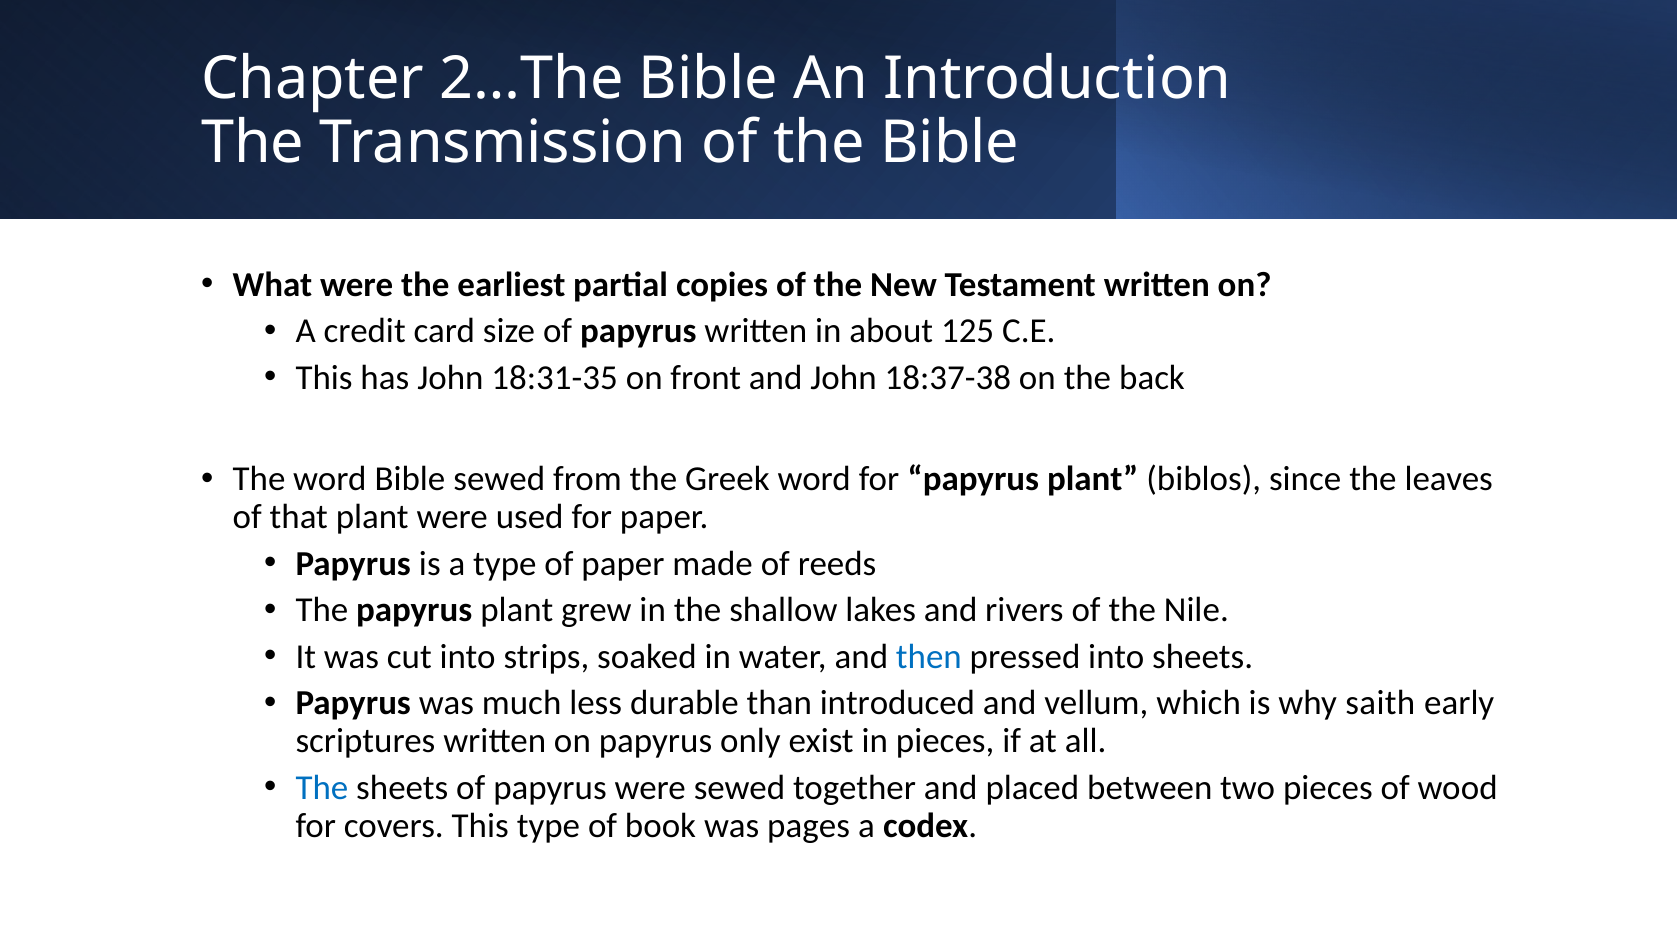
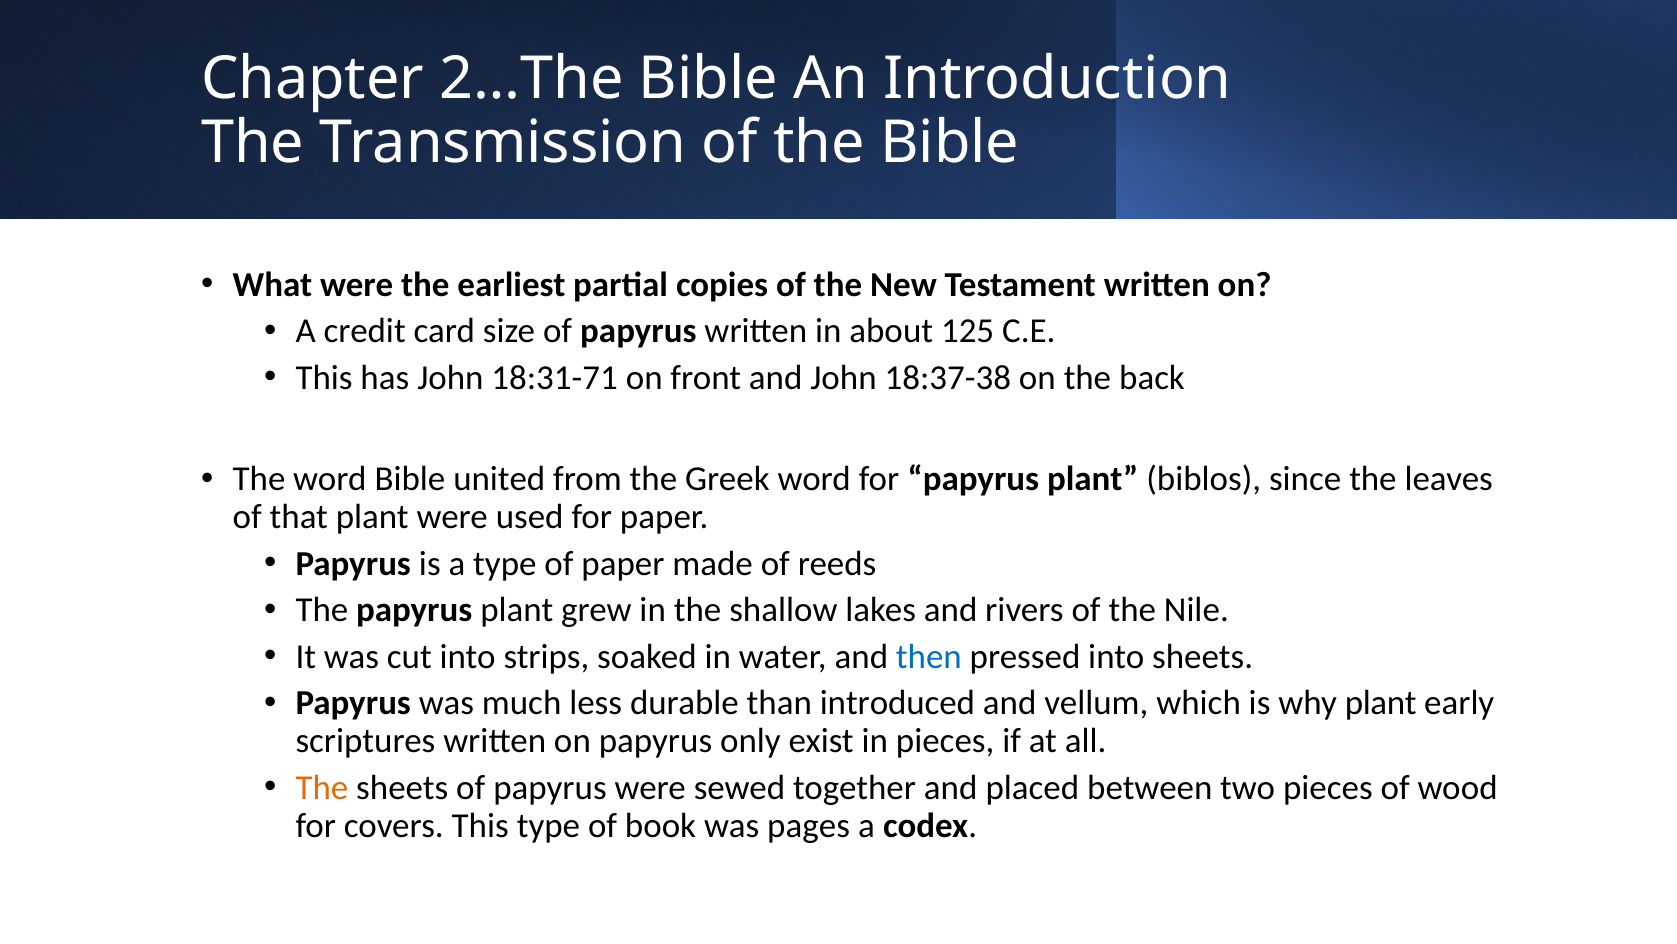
18:31-35: 18:31-35 -> 18:31-71 (555, 377)
Bible sewed: sewed -> united (499, 479)
why saith: saith -> plant (1381, 703)
The colour: blue -> orange (322, 787)
